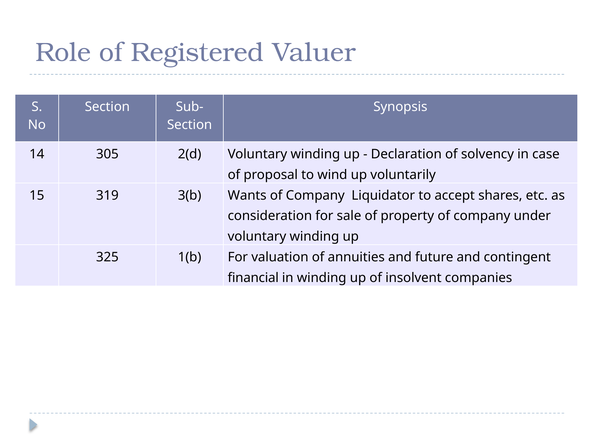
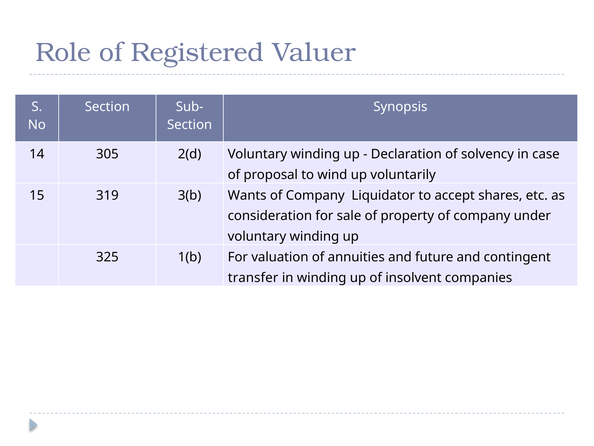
financial: financial -> transfer (253, 277)
